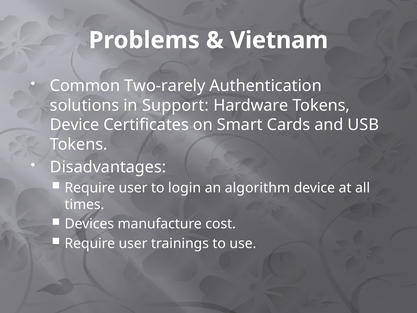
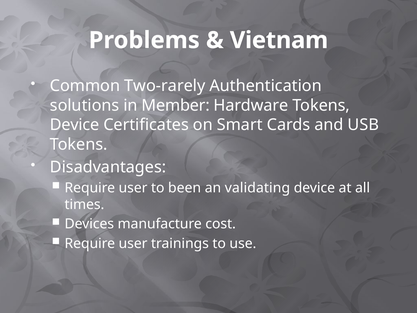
Support: Support -> Member (176, 105)
login: login -> been (185, 188)
algorithm: algorithm -> validating (257, 188)
